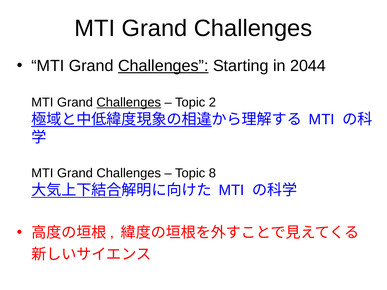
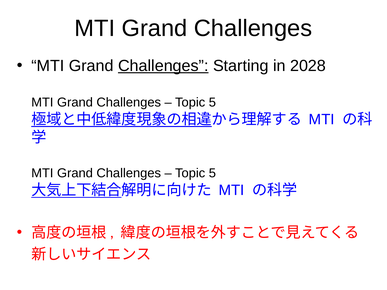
2044: 2044 -> 2028 (308, 66)
Challenges underline: present -> none (129, 103)
2: 2 -> 5 (212, 103)
8: 8 -> 5 (212, 173)
